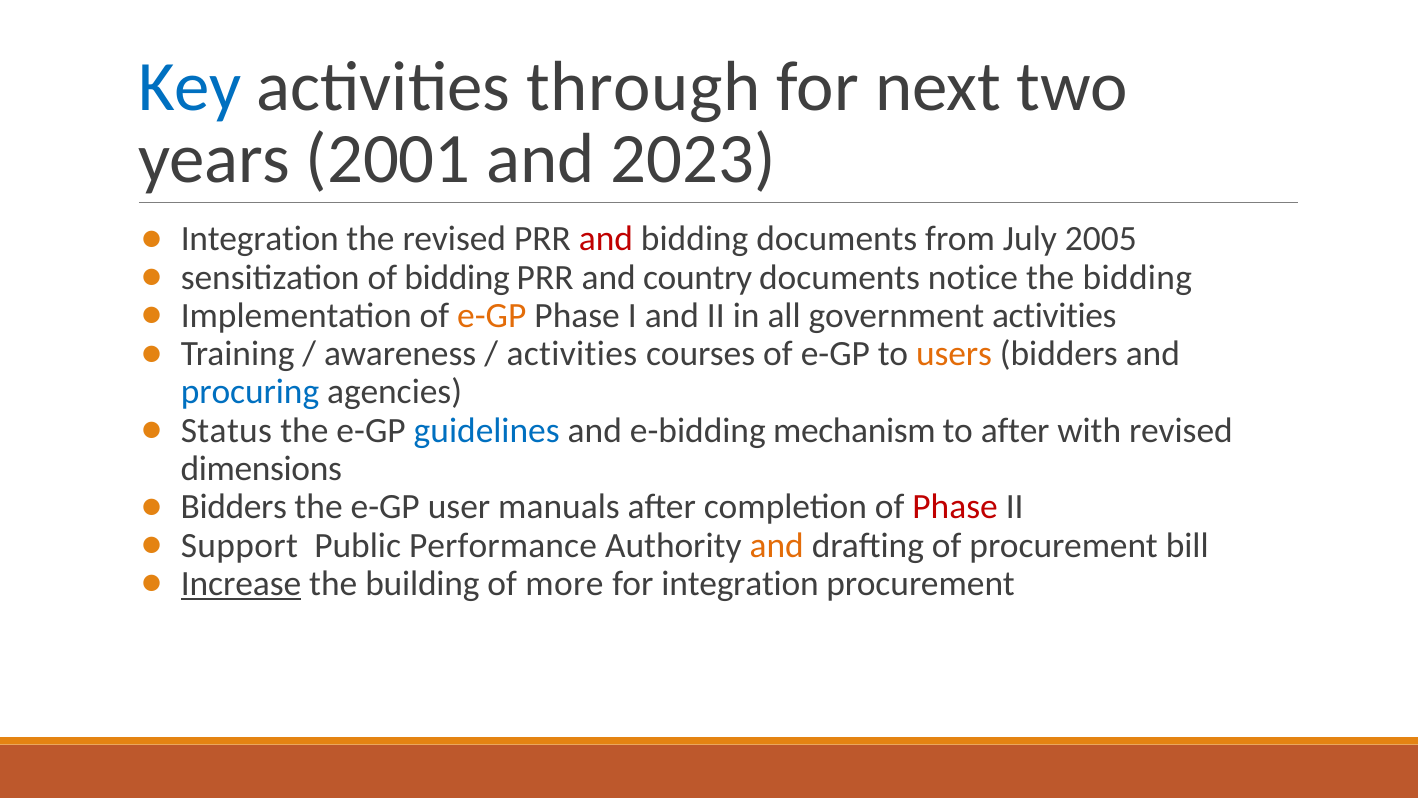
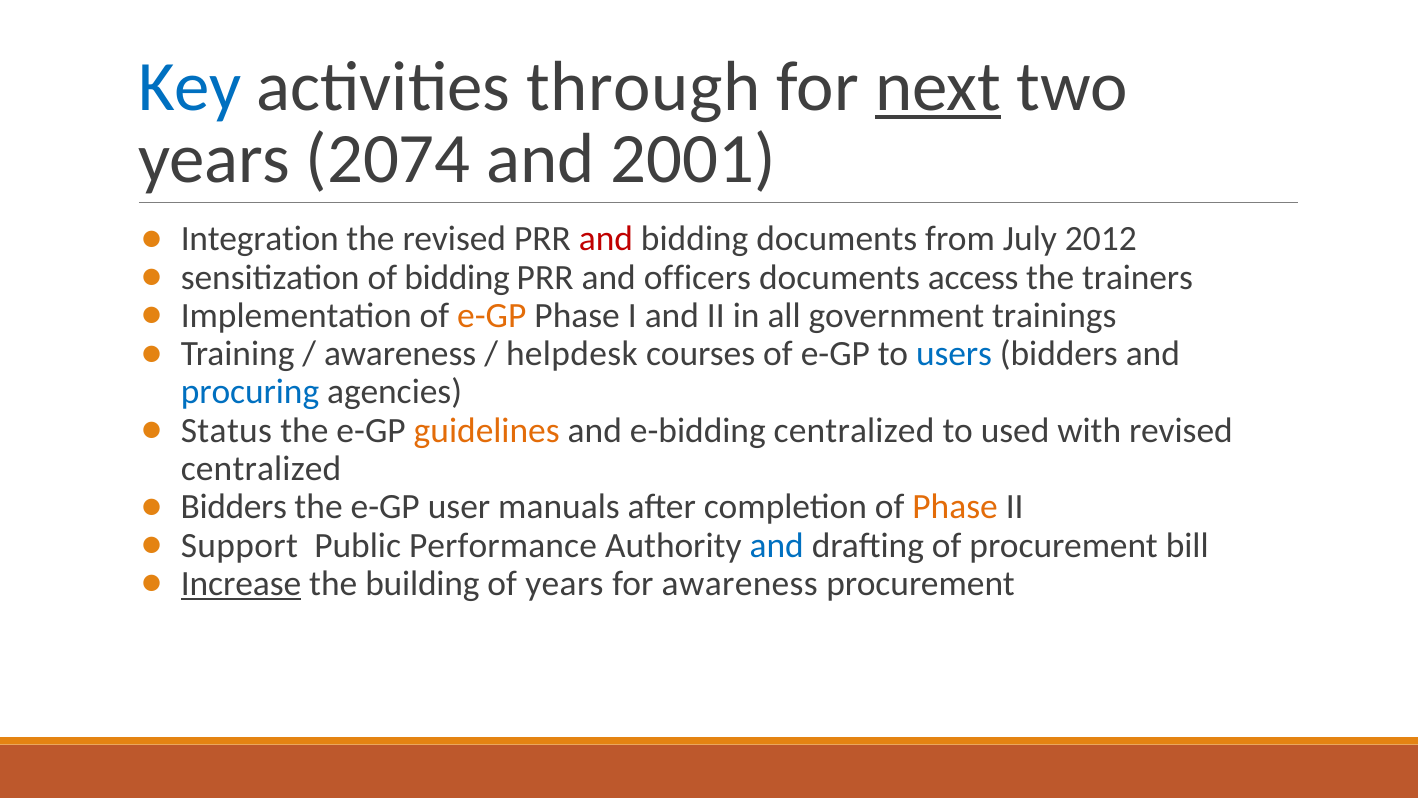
next underline: none -> present (938, 87)
2001: 2001 -> 2074 (388, 159)
2023: 2023 -> 2001 (693, 159)
2005: 2005 -> 2012 (1101, 239)
country: country -> officers (697, 277)
notice: notice -> access (973, 277)
the bidding: bidding -> trainers (1138, 277)
government activities: activities -> trainings (1054, 315)
activities: activities -> helpdesk (572, 354)
users colour: orange -> blue (954, 354)
guidelines colour: blue -> orange (487, 430)
e-bidding mechanism: mechanism -> centralized (854, 430)
to after: after -> used (1015, 430)
dimensions: dimensions -> centralized (261, 469)
Phase colour: red -> orange (955, 507)
and colour: orange -> blue (777, 545)
of more: more -> years (564, 583)
for integration: integration -> awareness (740, 583)
